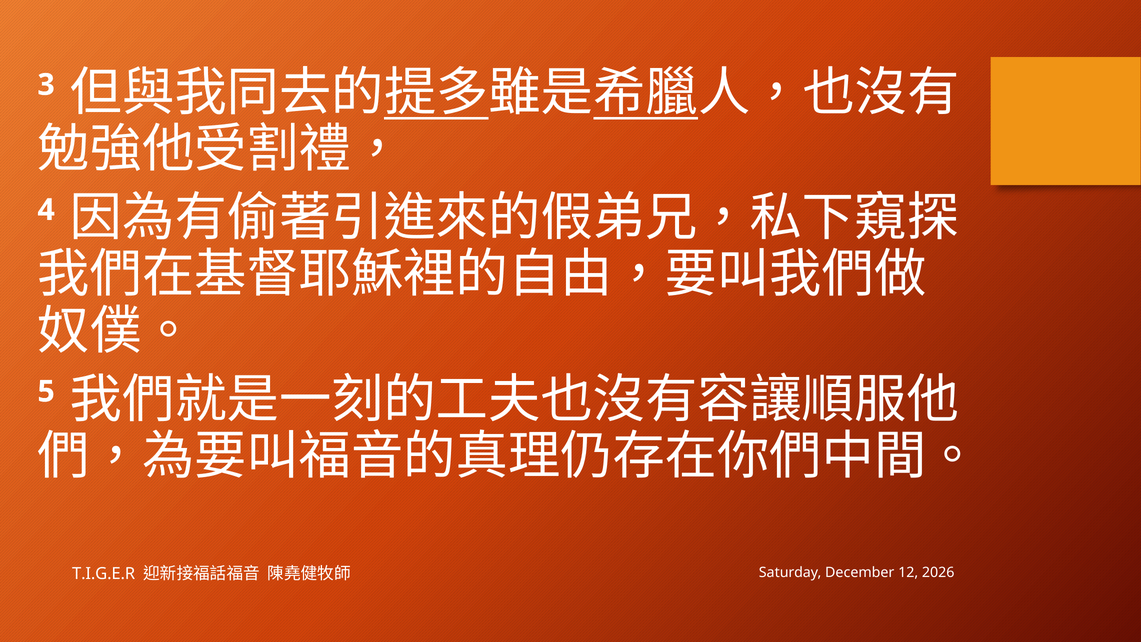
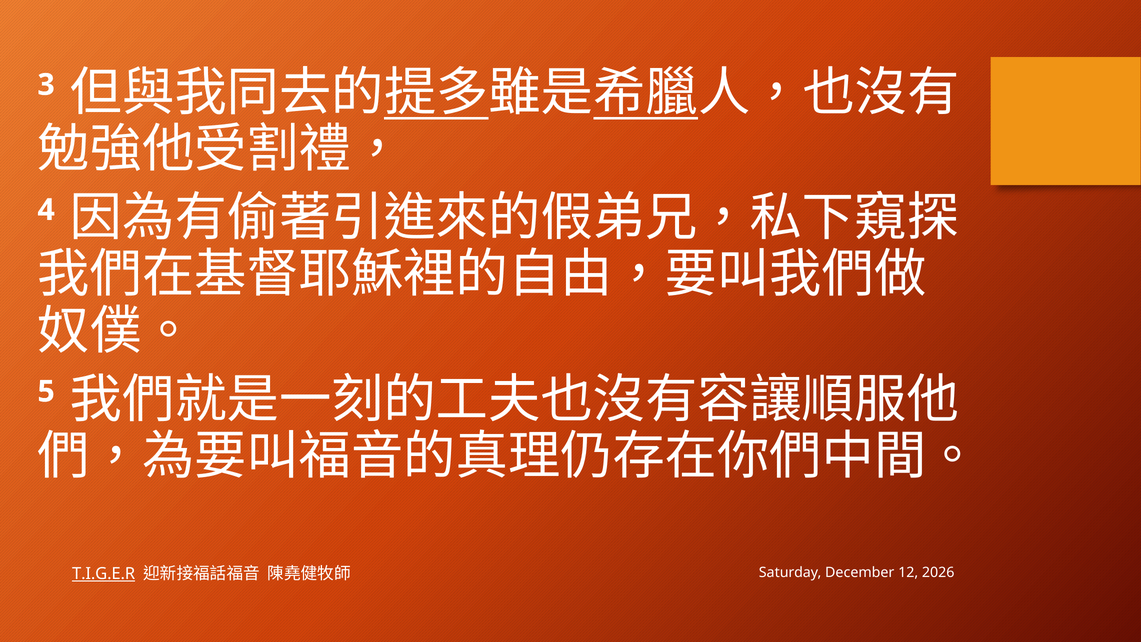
T.I.G.E.R underline: none -> present (104, 574)
